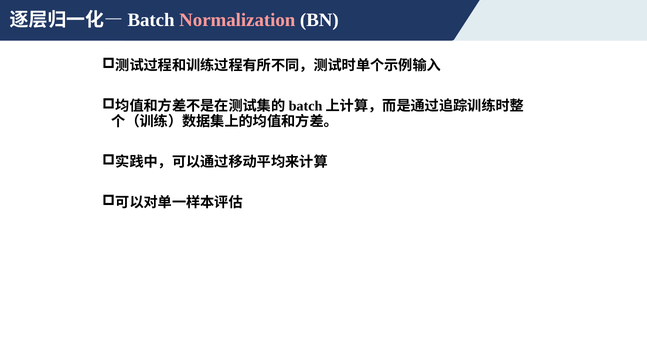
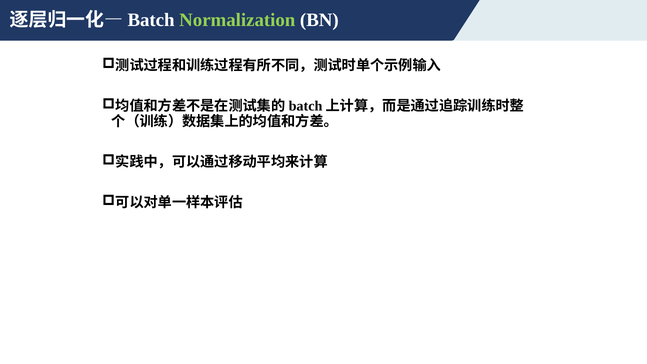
Normalization colour: pink -> light green (237, 20)
